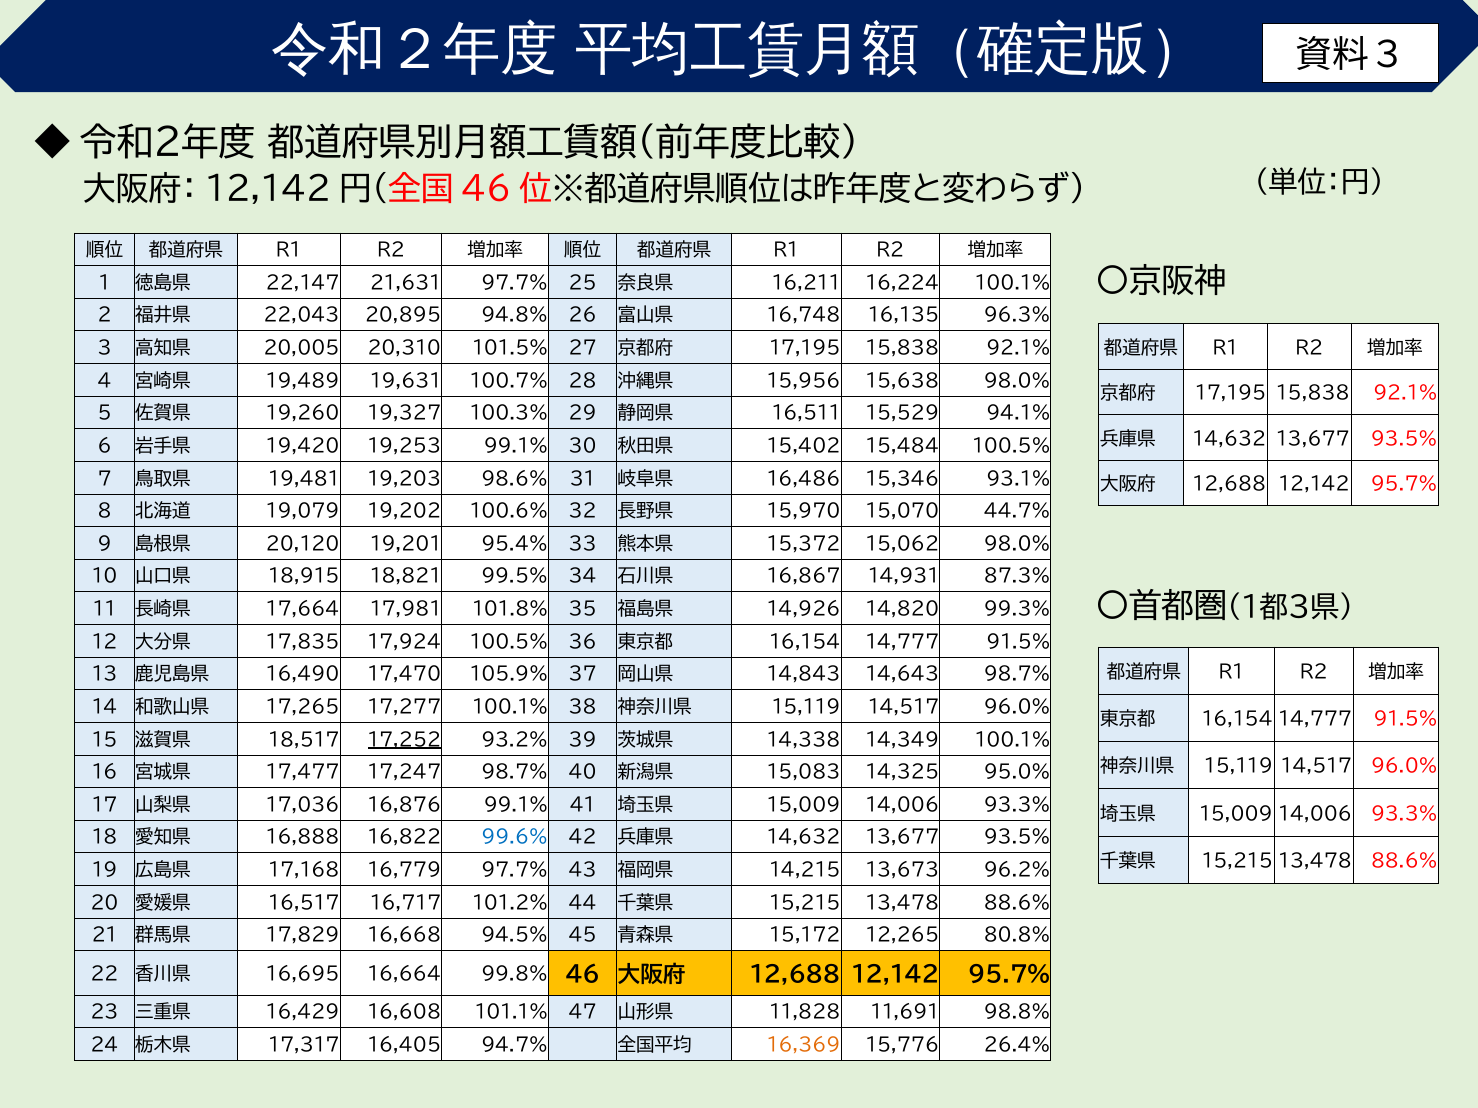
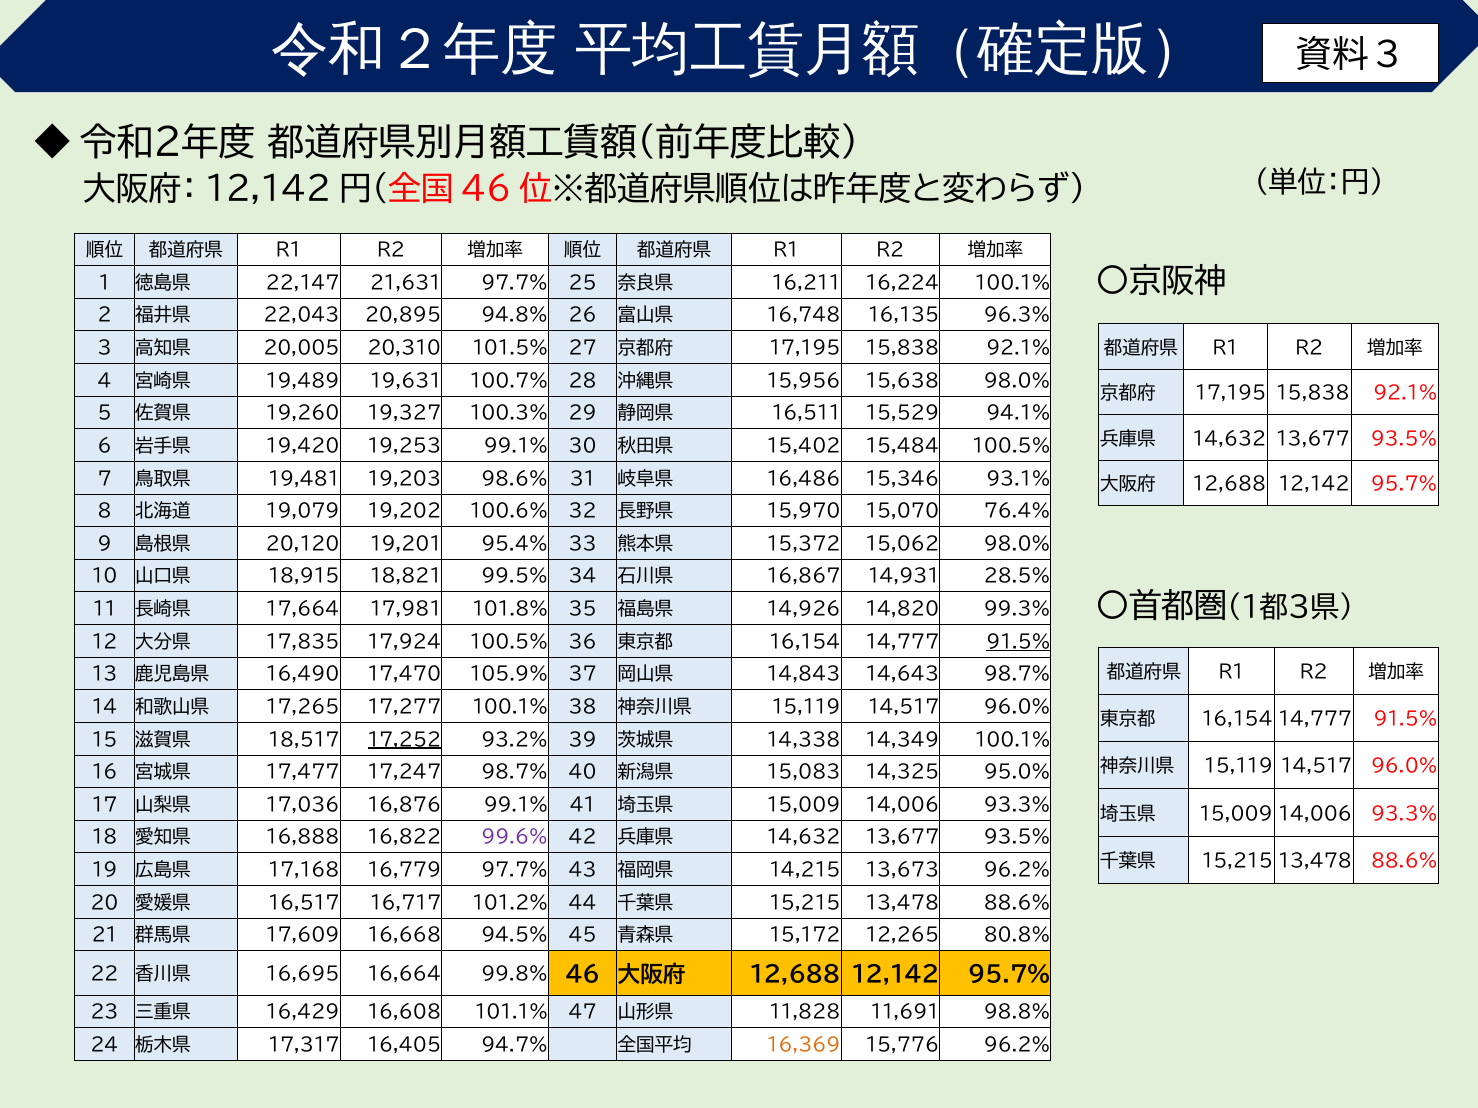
44.7%: 44.7% -> 76.4% (1017, 512)
87.3%: 87.3% -> 28.5% (1017, 577)
91.5% underline: none -> present (1018, 642)
99.6% colour: blue -> purple (515, 838)
17,829: 17,829 -> 17,609 (303, 936)
15,776 26.4%: 26.4% -> 96.2% (1017, 1046)
